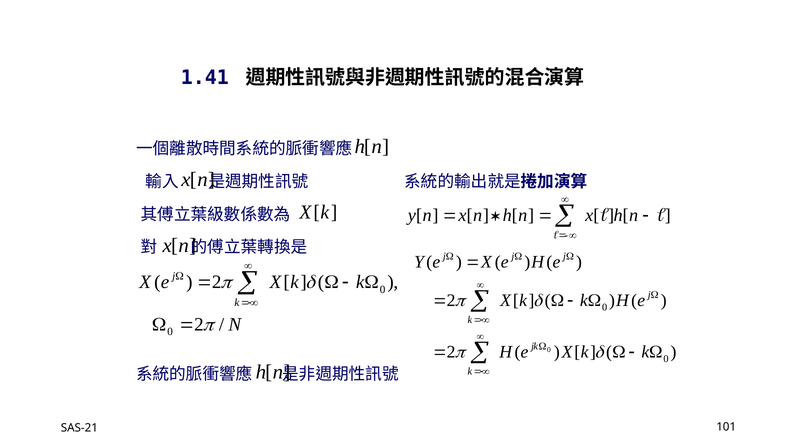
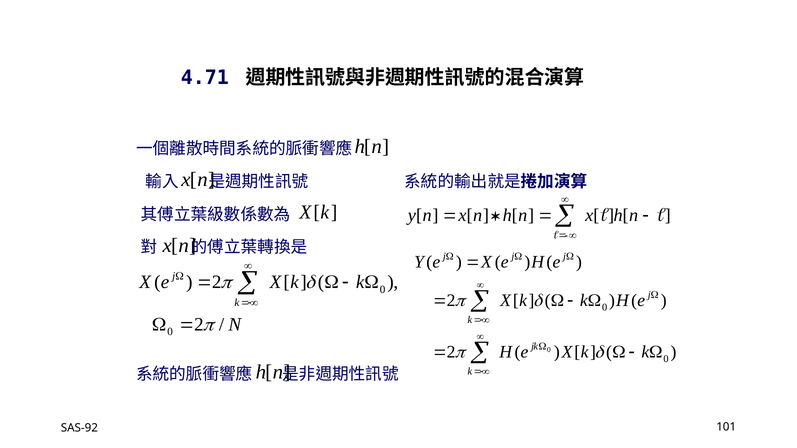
1.41: 1.41 -> 4.71 (205, 78)
SAS-21: SAS-21 -> SAS-92 (79, 428)
